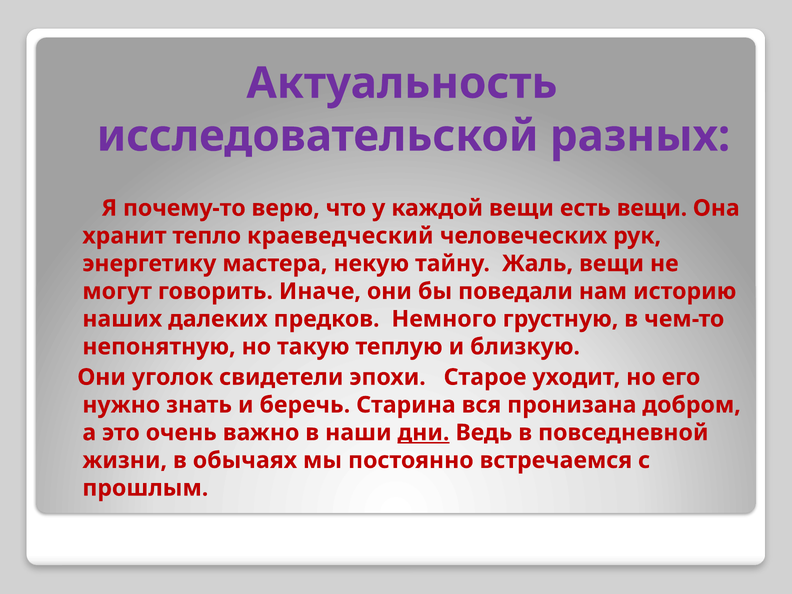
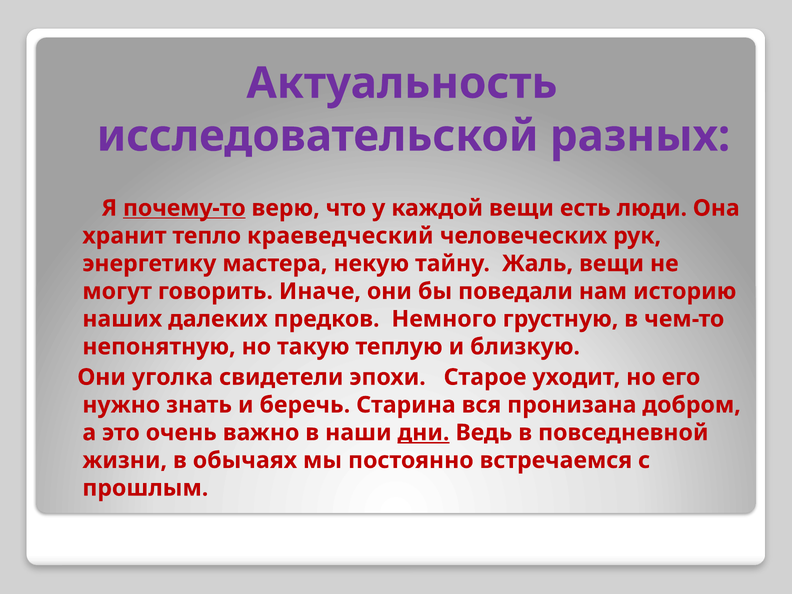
почему-то underline: none -> present (184, 208)
есть вещи: вещи -> люди (652, 208)
уголок: уголок -> уголка (173, 377)
